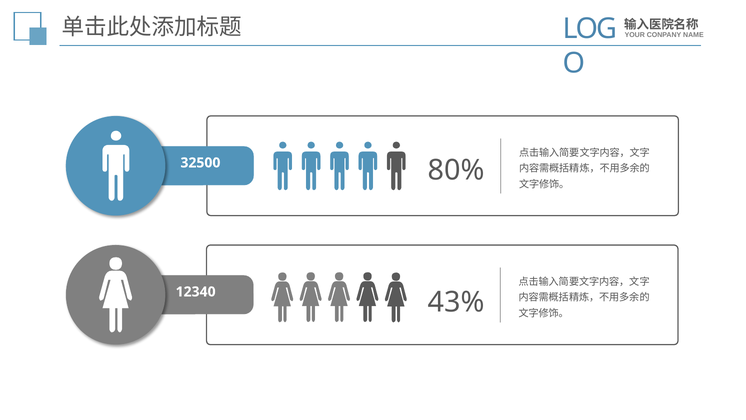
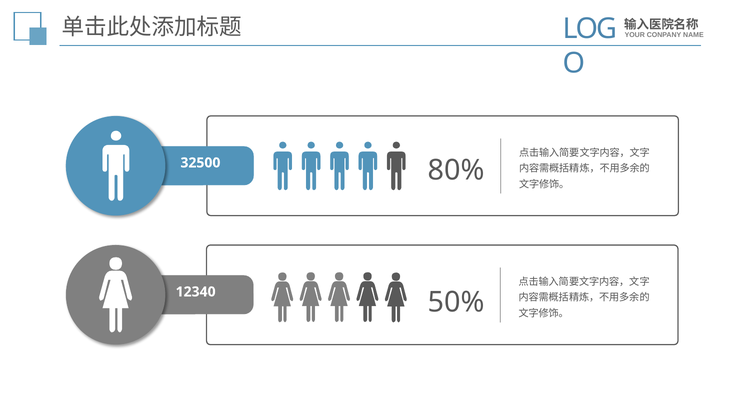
43%: 43% -> 50% (456, 302)
